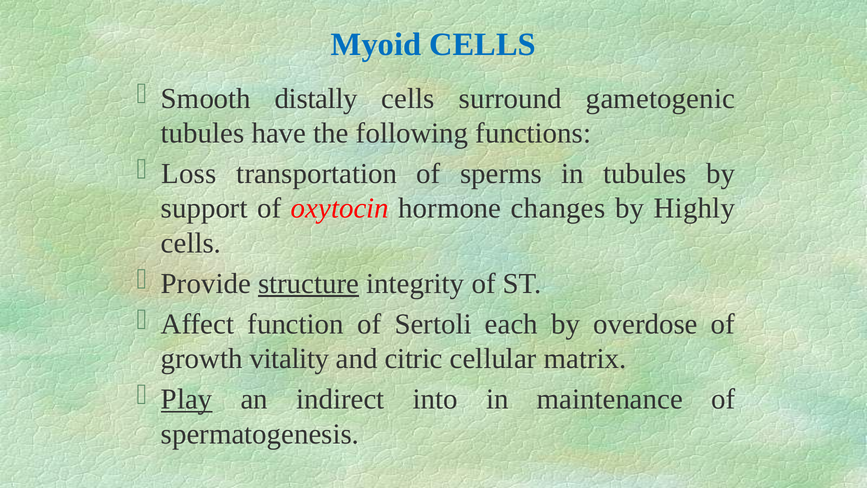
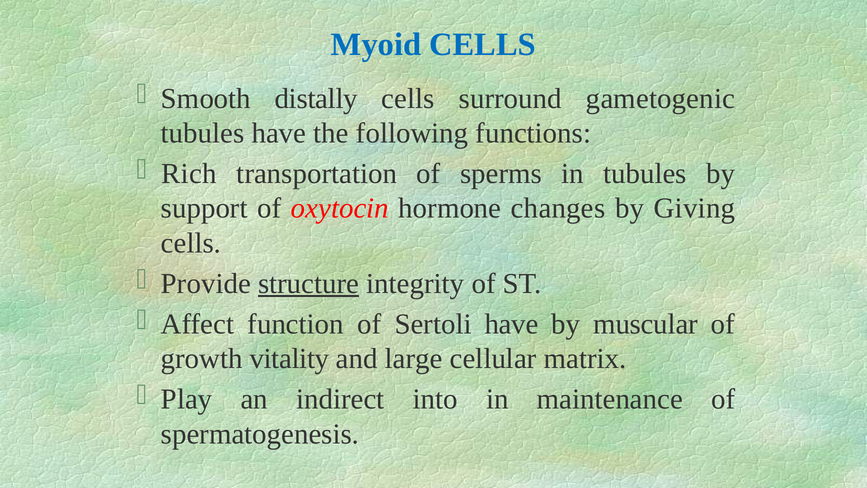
Loss: Loss -> Rich (189, 174)
Highly: Highly -> Giving (694, 208)
Sertoli each: each -> have (512, 324)
overdose: overdose -> muscular (646, 324)
citric: citric -> large (414, 359)
Play underline: present -> none (187, 399)
